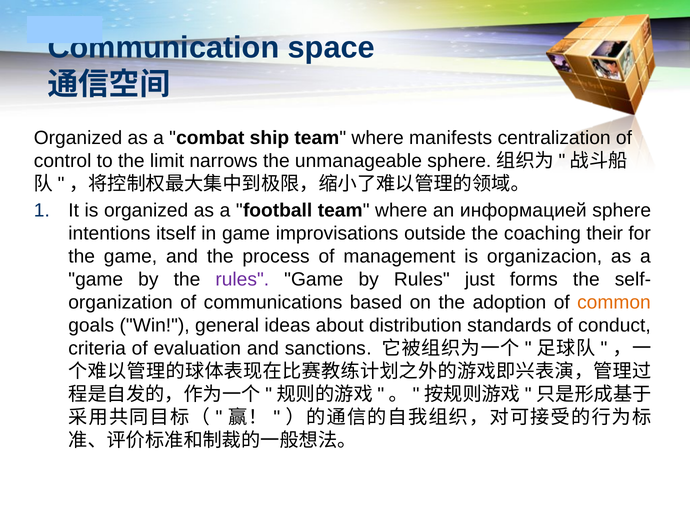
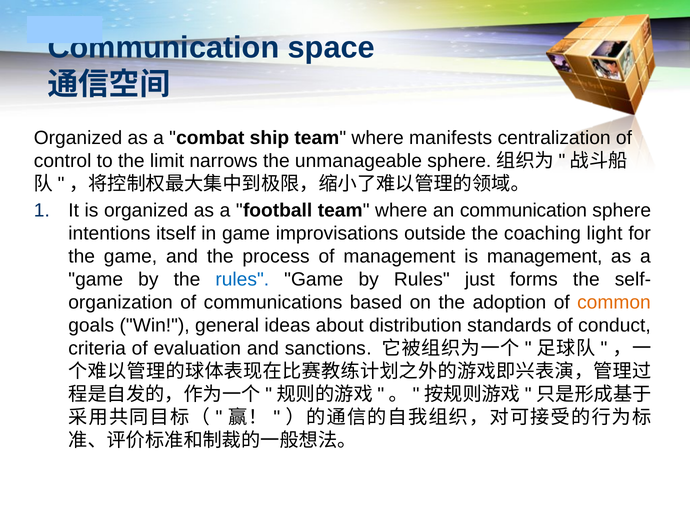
an информацией: информацией -> communication (523, 211)
their: their -> light (605, 234)
is organizacion: organizacion -> management (545, 257)
rules colour: purple -> blue (242, 280)
